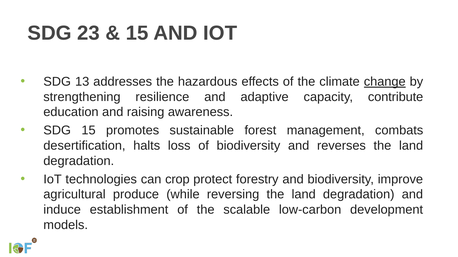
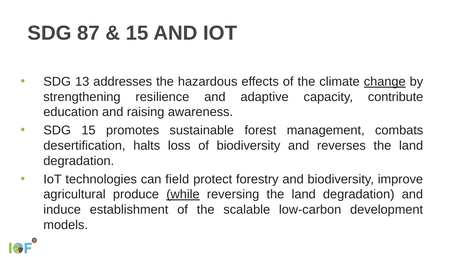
23: 23 -> 87 (89, 33)
crop: crop -> field (177, 180)
while underline: none -> present (183, 195)
